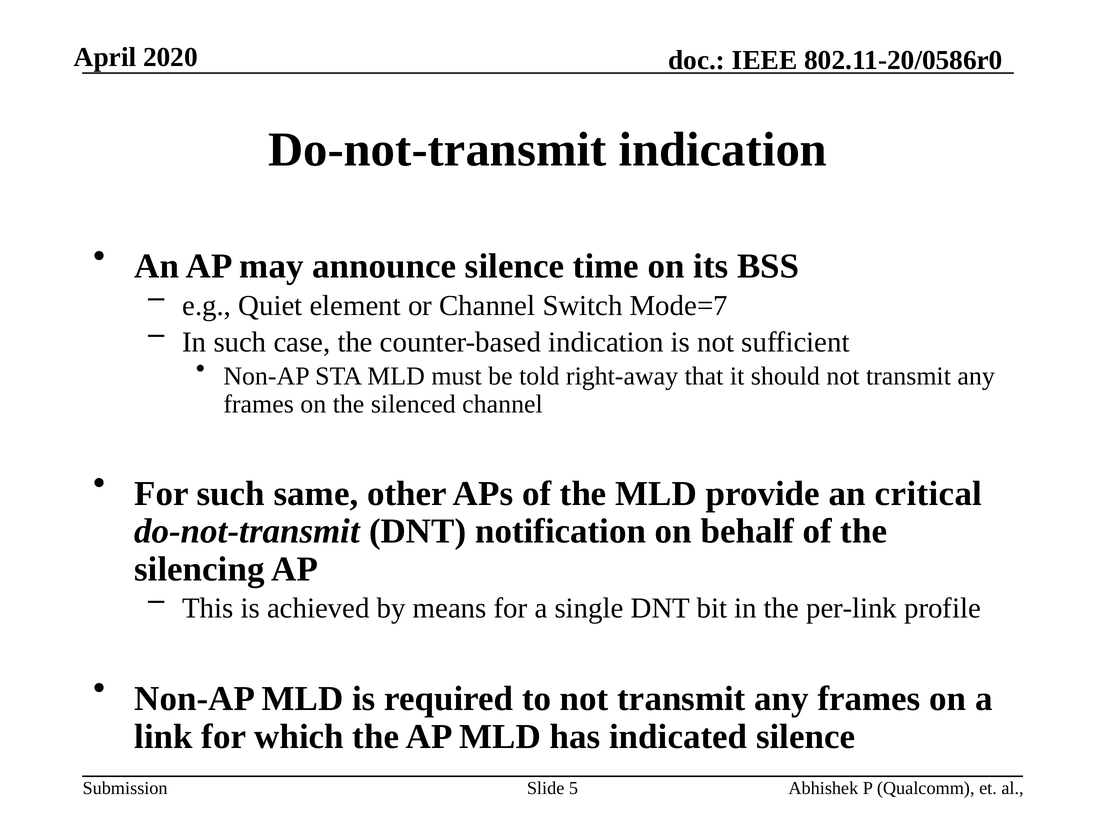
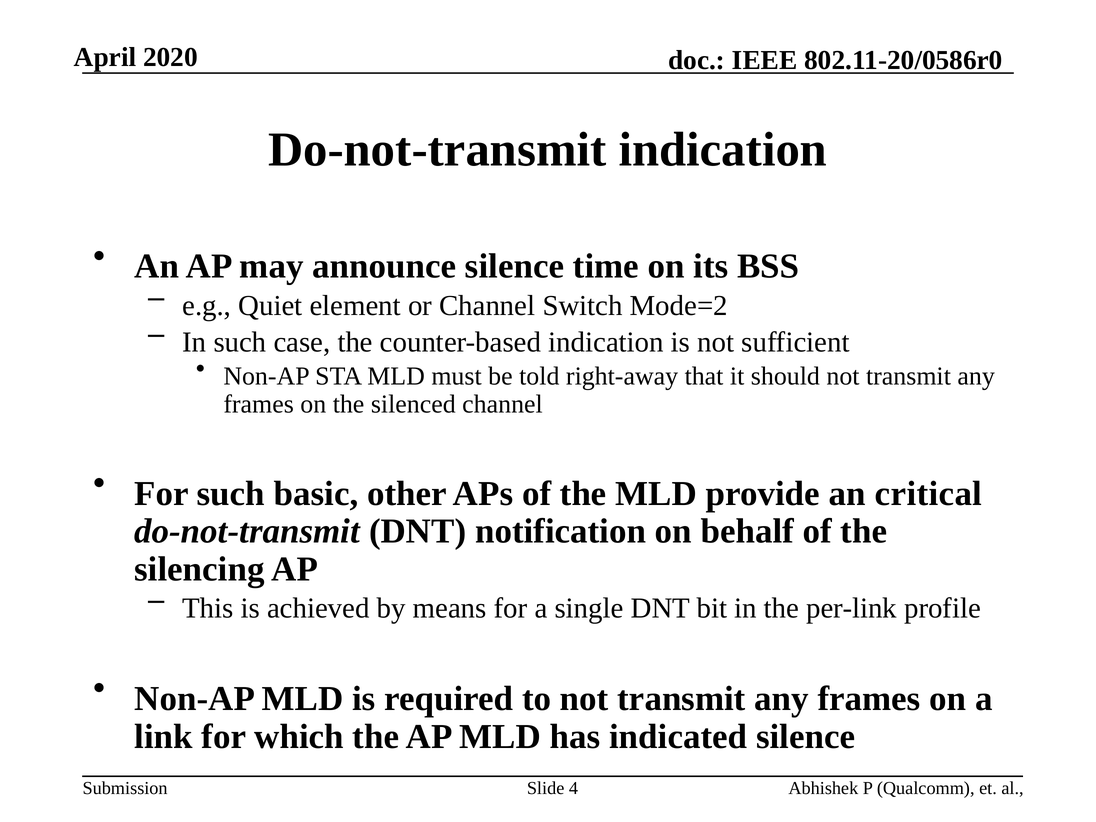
Mode=7: Mode=7 -> Mode=2 (679, 306)
same: same -> basic (316, 494)
5: 5 -> 4 (574, 788)
